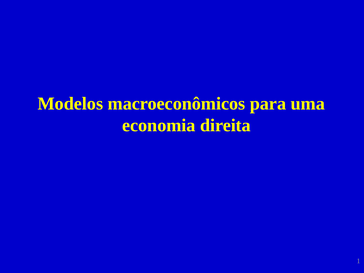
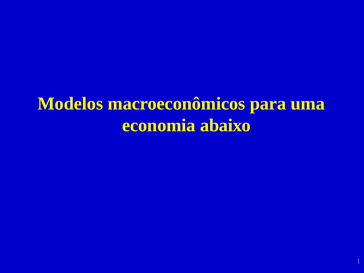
direita: direita -> abaixo (225, 125)
